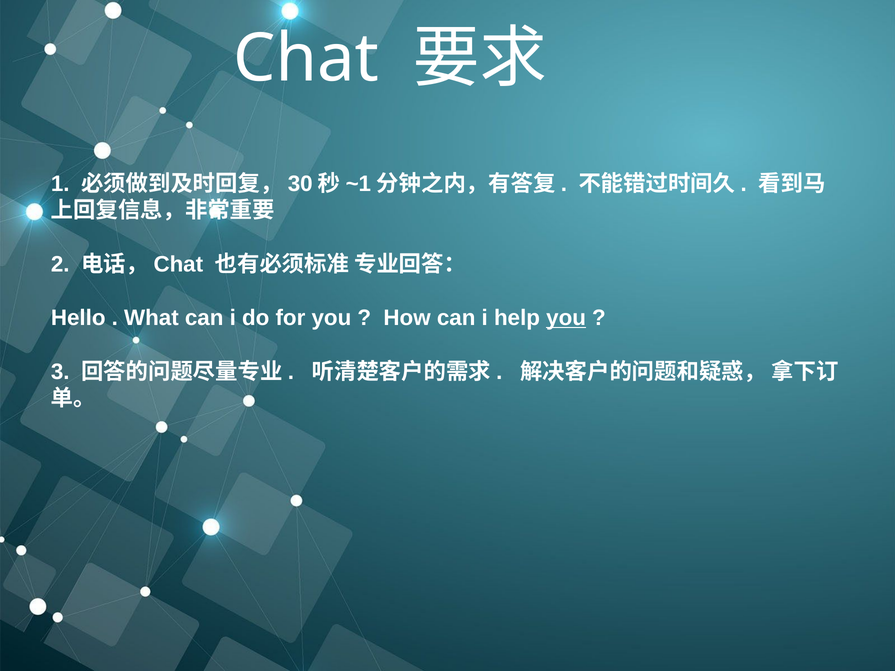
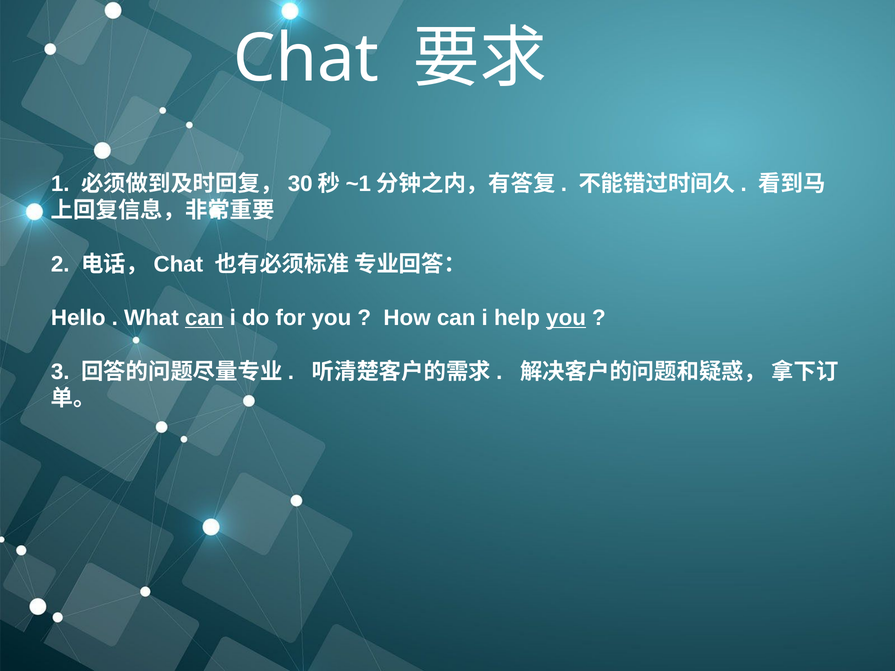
can underline: none -> present (204, 318)
